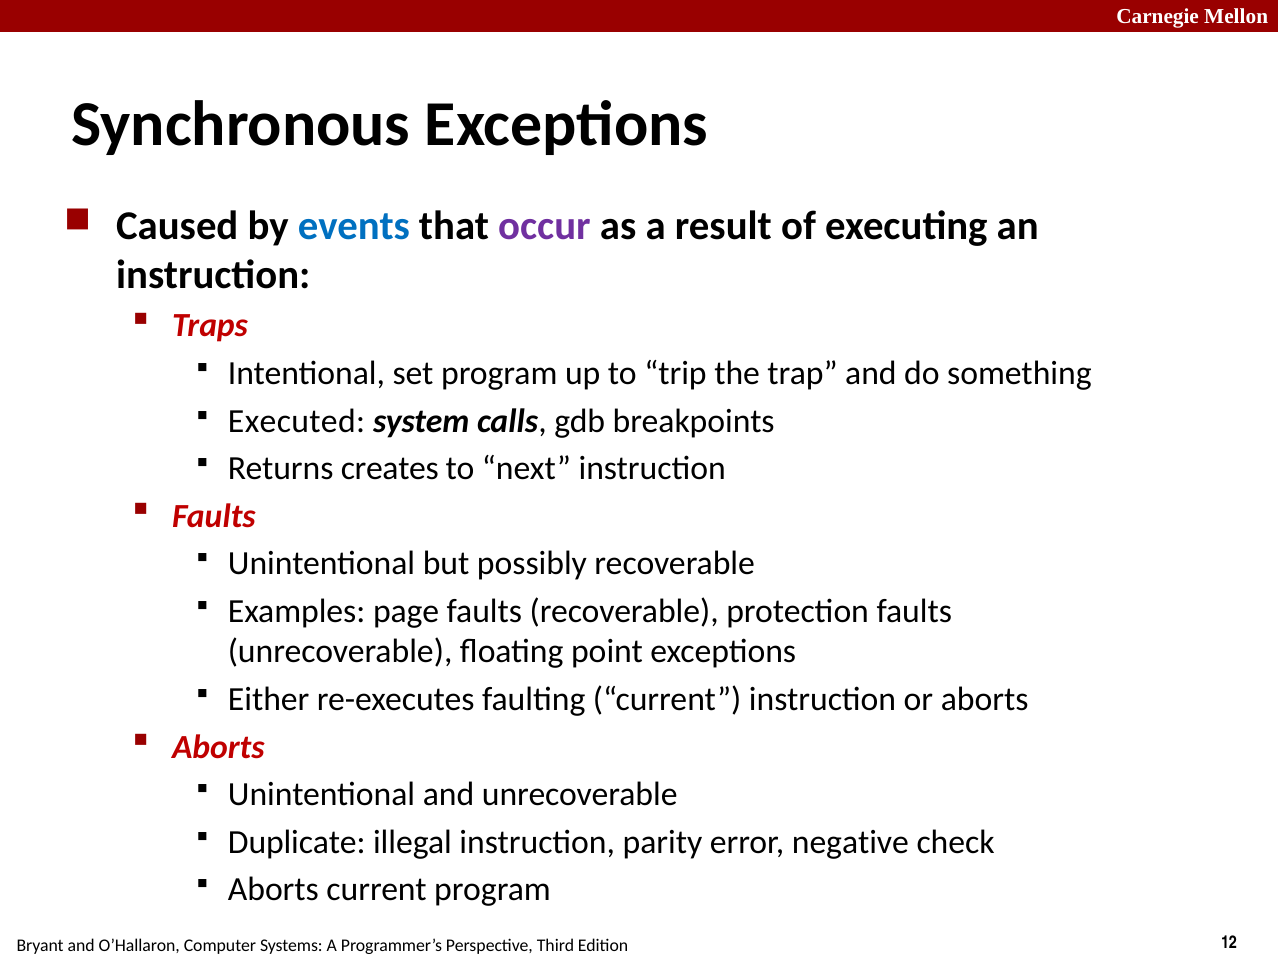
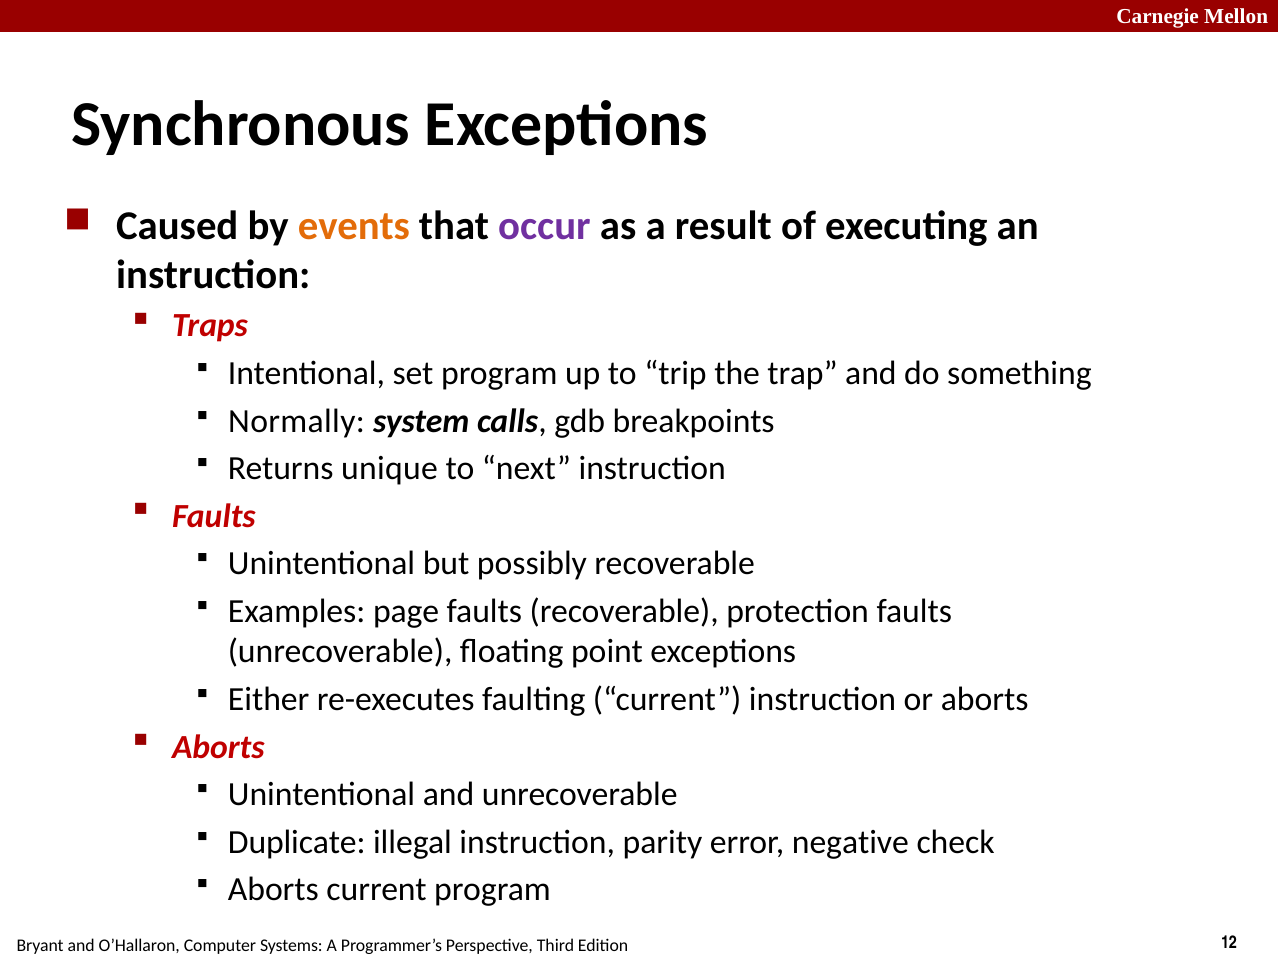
events colour: blue -> orange (354, 225)
Executed: Executed -> Normally (297, 421)
creates: creates -> unique (389, 468)
